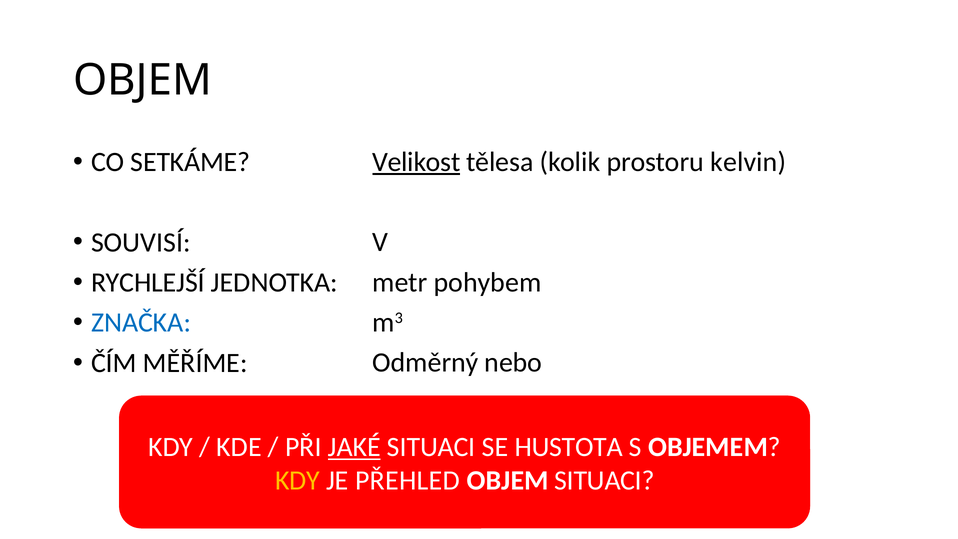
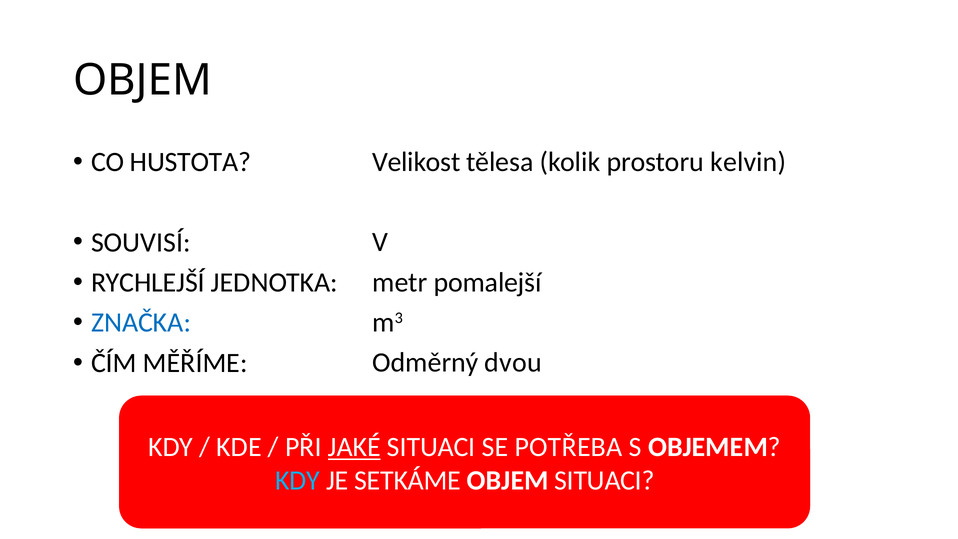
SETKÁME: SETKÁME -> HUSTOTA (190, 162)
Velikost underline: present -> none (416, 162)
pohybem: pohybem -> pomalejší (488, 282)
nebo: nebo -> dvou (513, 362)
HUSTOTA: HUSTOTA -> POTŘEBA (568, 447)
KDY colour: yellow -> light blue (298, 481)
PŘEHLED: PŘEHLED -> SETKÁME (408, 481)
